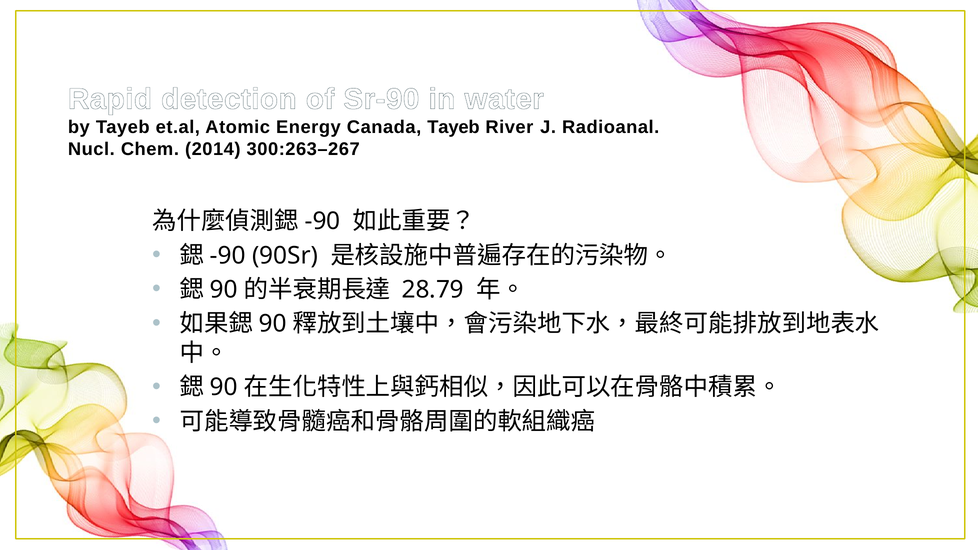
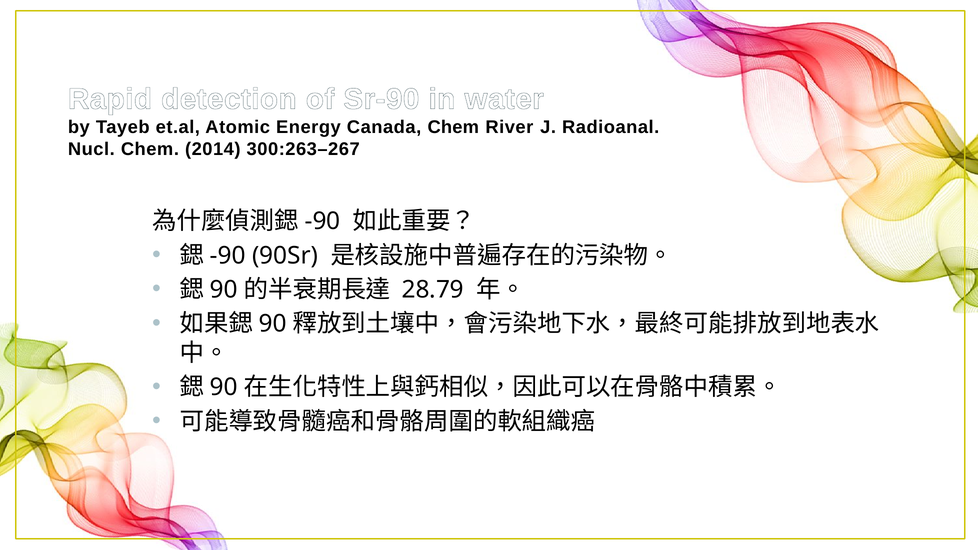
Canada Tayeb: Tayeb -> Chem (453, 127)
